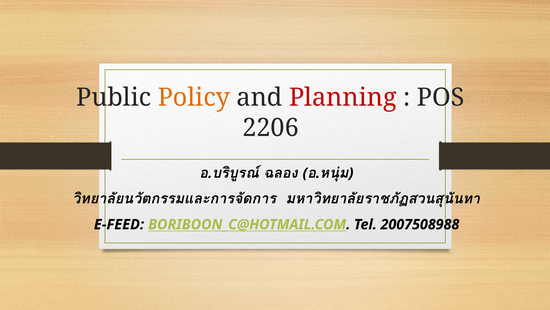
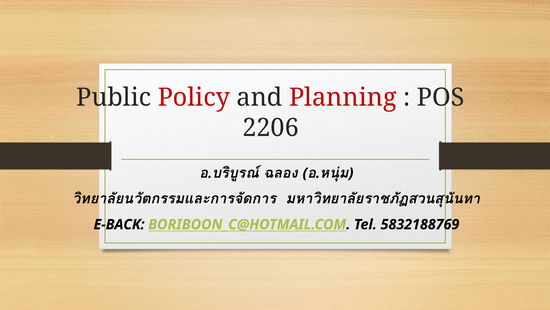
Policy colour: orange -> red (194, 97)
E-FEED: E-FEED -> E-BACK (119, 224)
2007508988: 2007508988 -> 5832188769 (420, 224)
